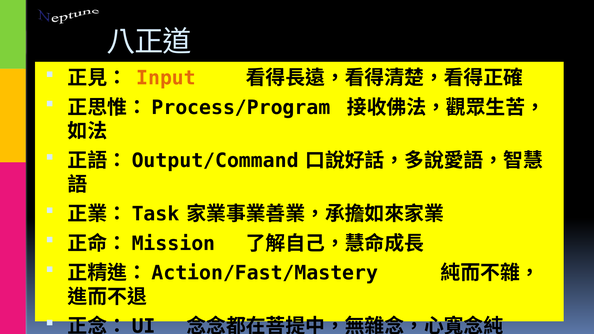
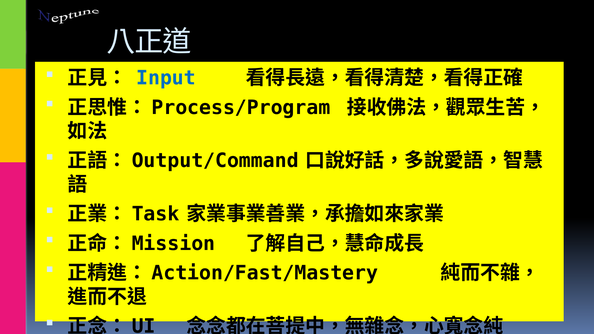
Input colour: orange -> blue (166, 78)
